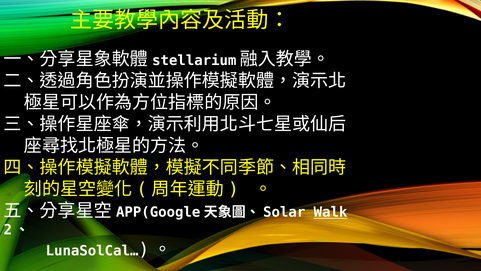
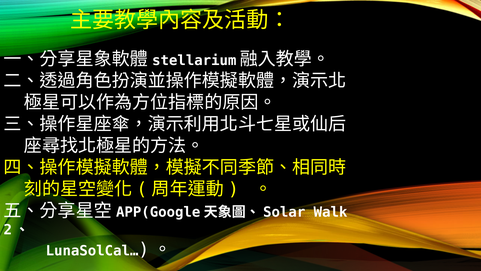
Walk underline: present -> none (331, 212)
